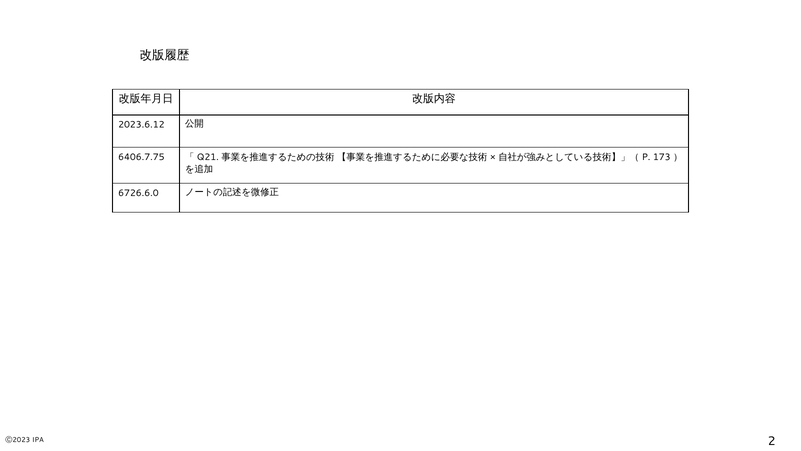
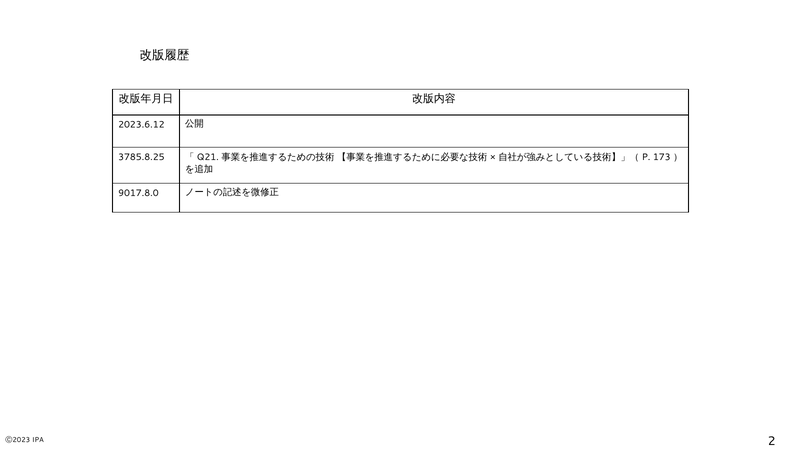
6406.7.75: 6406.7.75 -> 3785.8.25 (141, 157)
6726.6.0: 6726.6.0 -> 9017.8.0 (138, 193)
